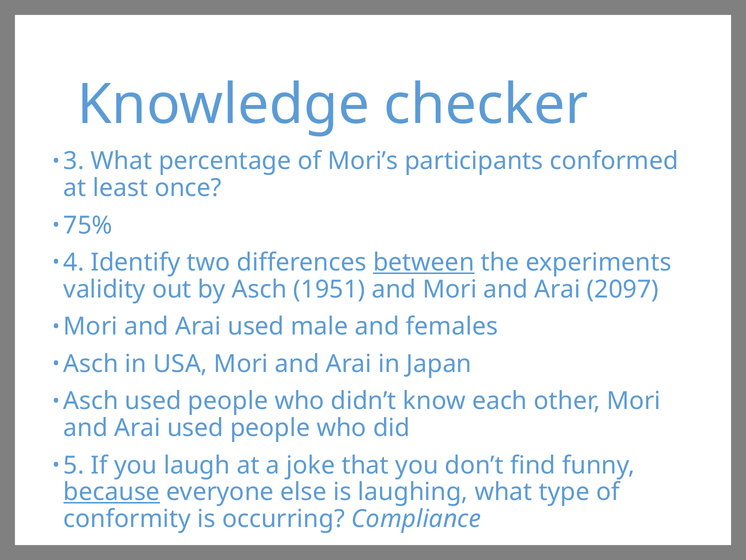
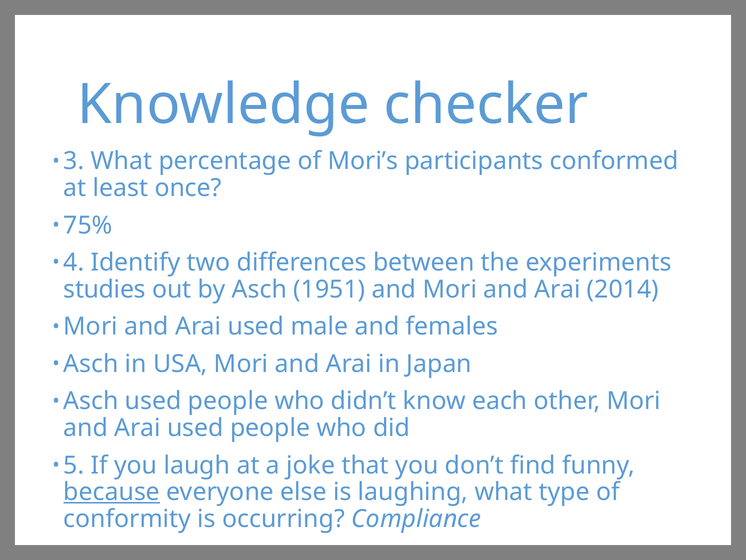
between underline: present -> none (424, 262)
validity: validity -> studies (105, 289)
2097: 2097 -> 2014 (623, 289)
